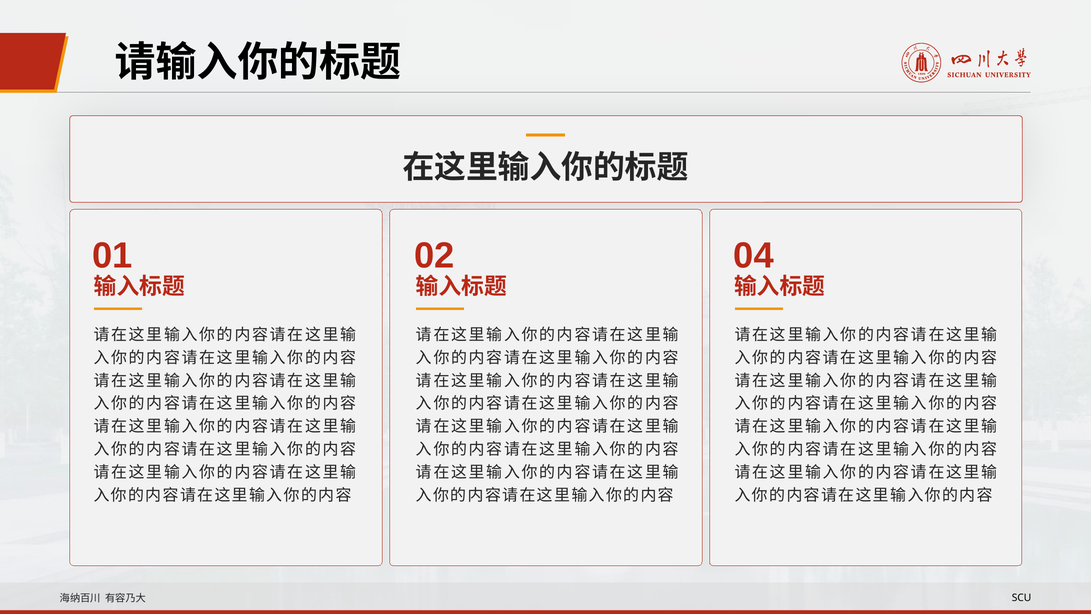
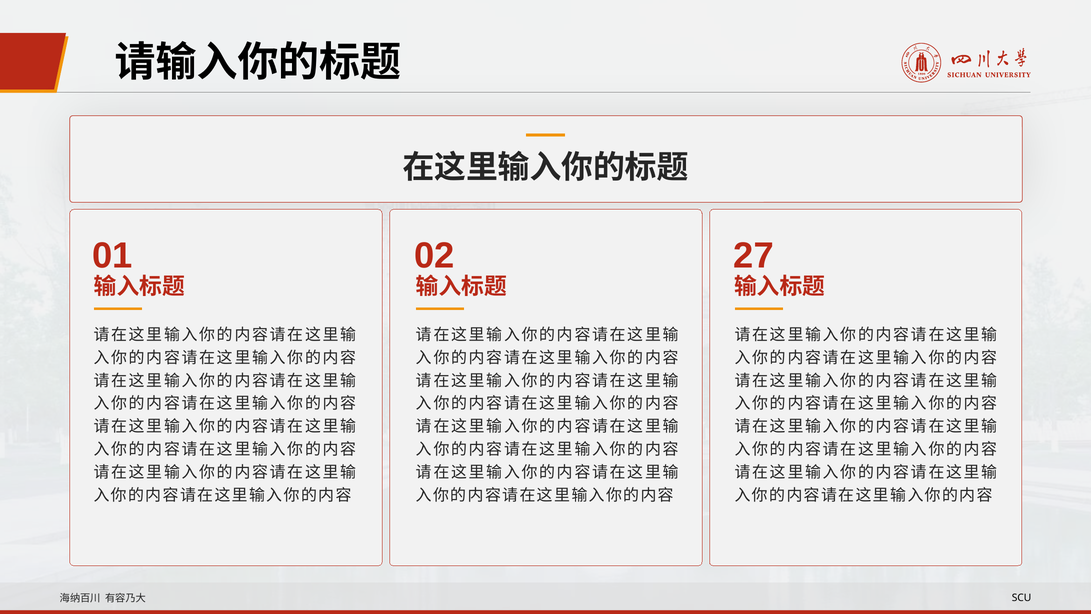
04: 04 -> 27 (754, 255)
